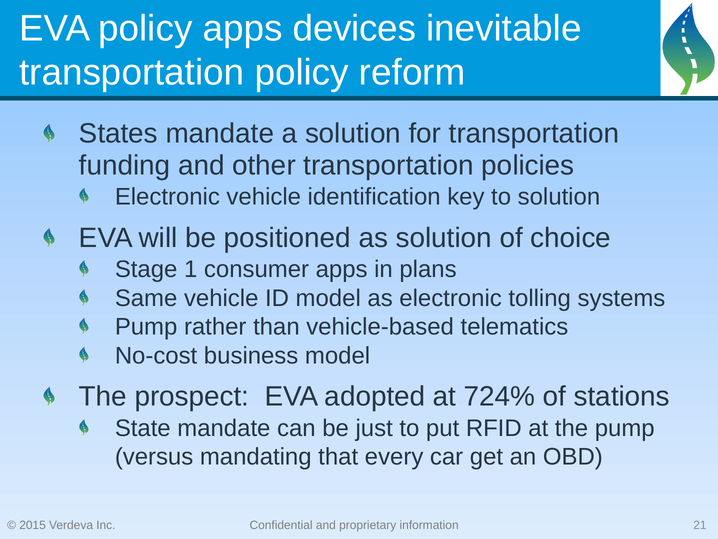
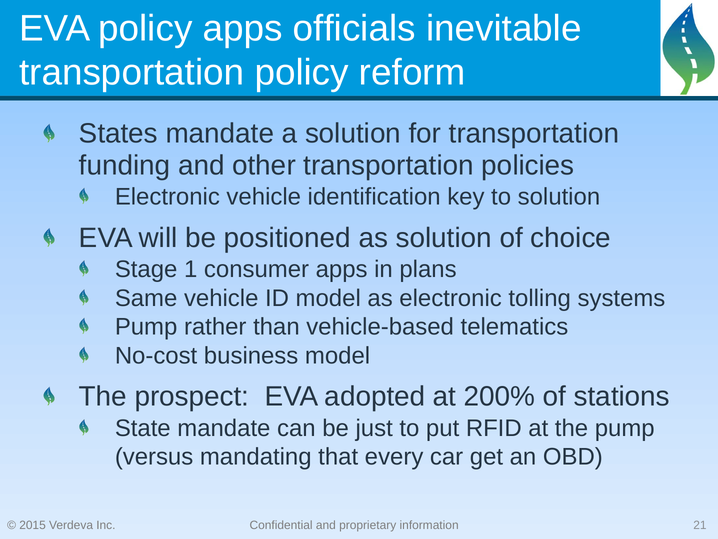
devices: devices -> officials (354, 28)
724%: 724% -> 200% (500, 396)
